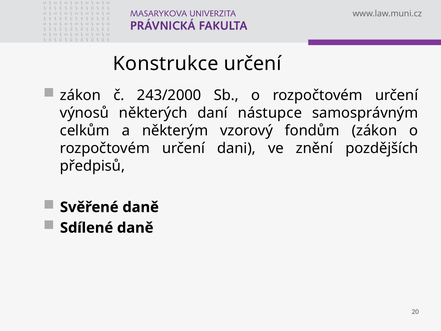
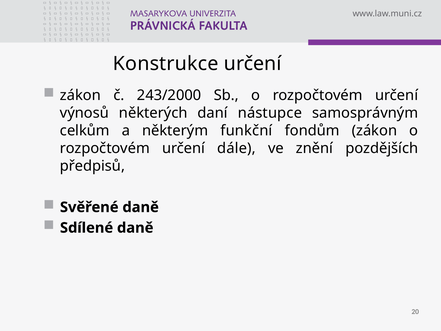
vzorový: vzorový -> funkční (246, 131)
dani: dani -> dále (236, 148)
